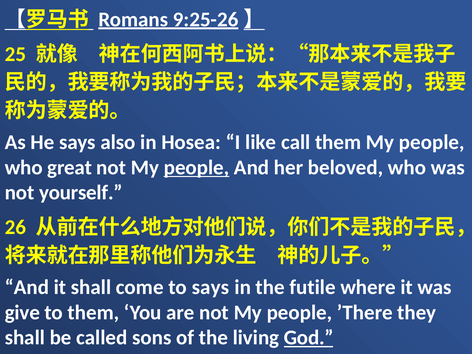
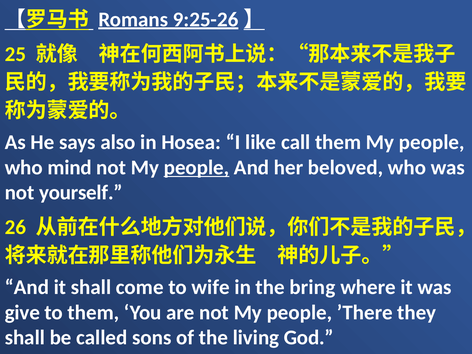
great: great -> mind (70, 167)
to says: says -> wife (211, 287)
futile: futile -> bring (312, 287)
God underline: present -> none (309, 338)
